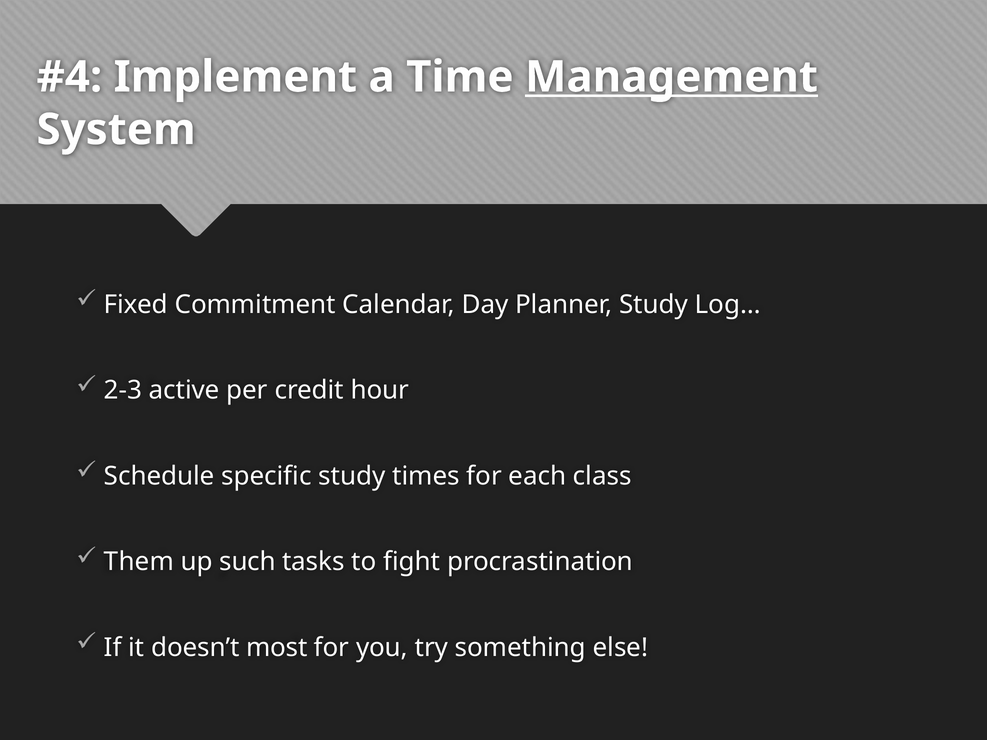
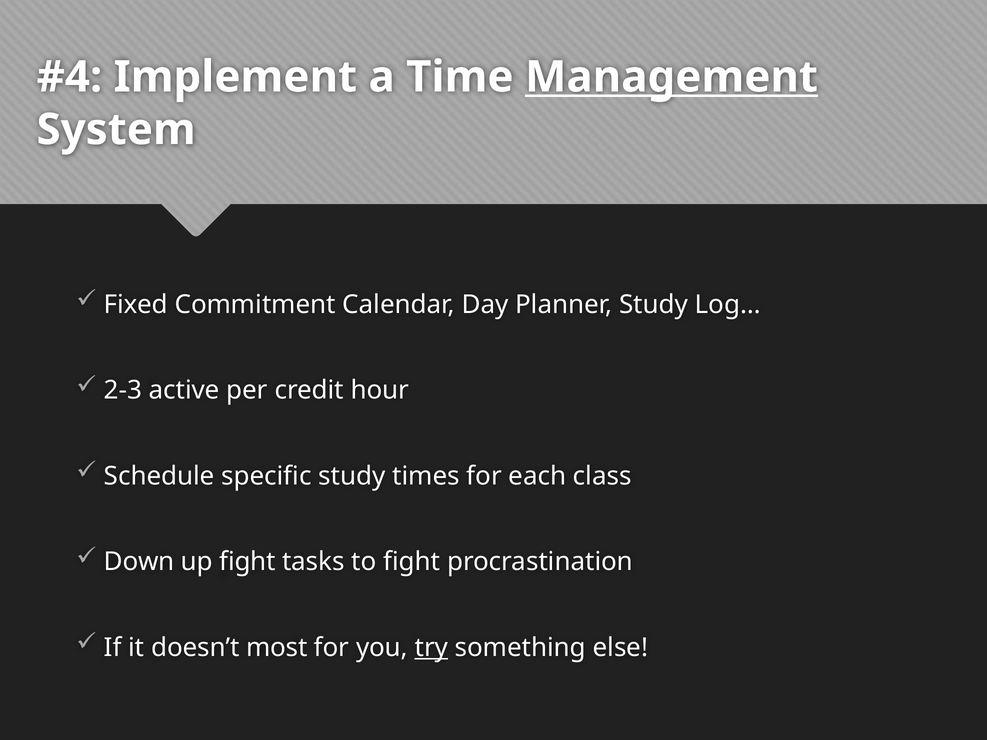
Them: Them -> Down (139, 562)
up such: such -> fight (247, 562)
try underline: none -> present (431, 648)
